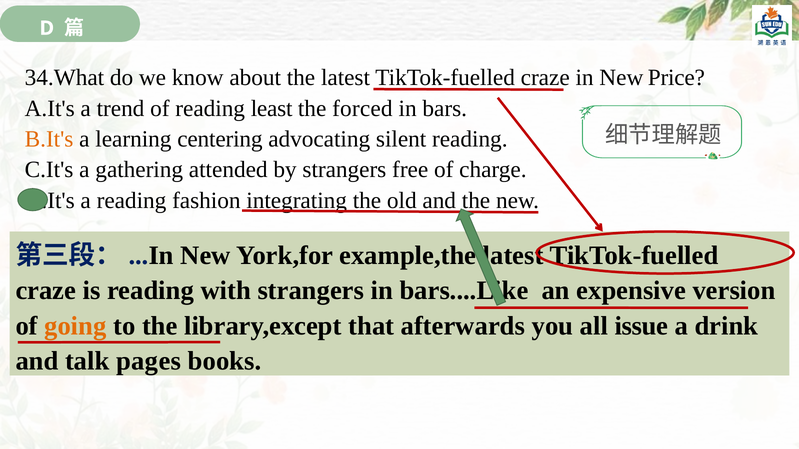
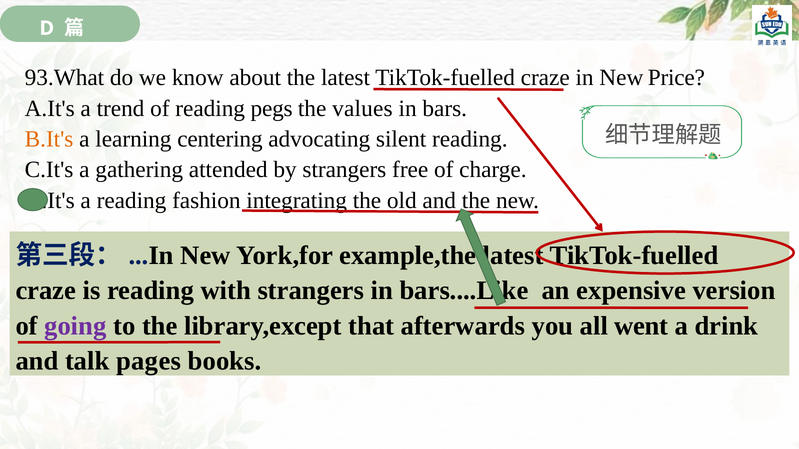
34.What: 34.What -> 93.What (64, 78)
least: least -> pegs (272, 108)
forced: forced -> values (362, 108)
going colour: orange -> purple (75, 326)
issue: issue -> went (641, 326)
